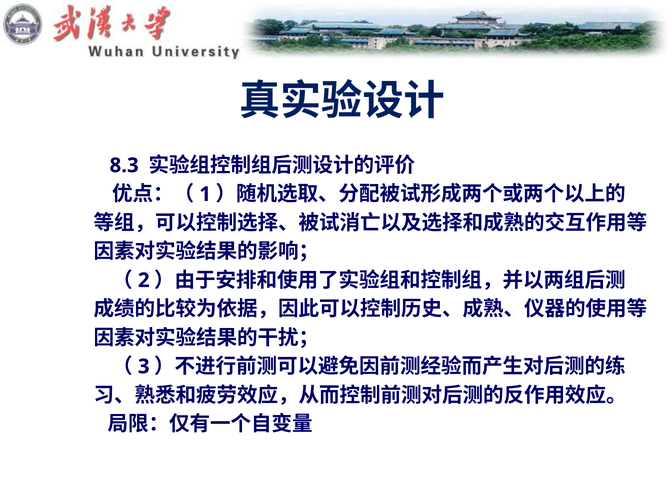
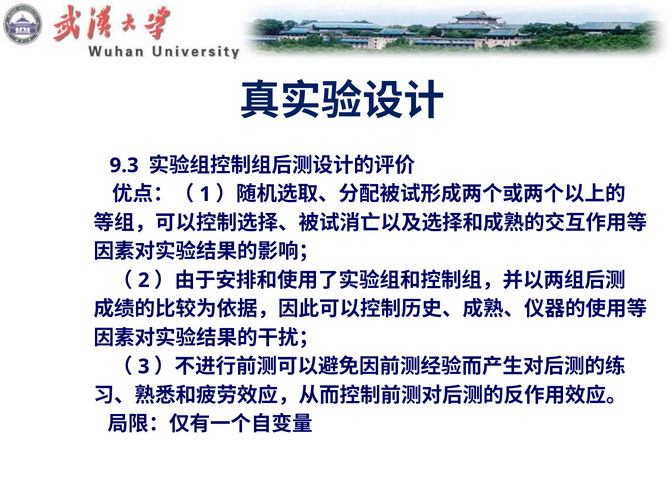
8.3: 8.3 -> 9.3 (124, 165)
